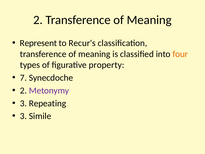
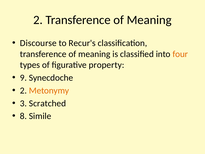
Represent: Represent -> Discourse (38, 43)
7: 7 -> 9 (23, 78)
Metonymy colour: purple -> orange (49, 90)
Repeating: Repeating -> Scratched (48, 103)
3: 3 -> 8 (23, 116)
